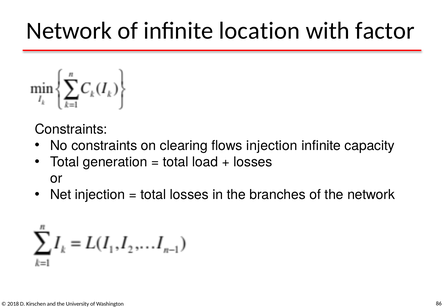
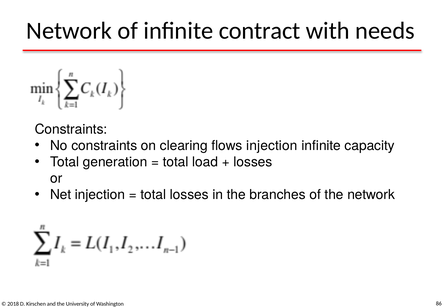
location: location -> contract (260, 31)
factor: factor -> needs (385, 31)
